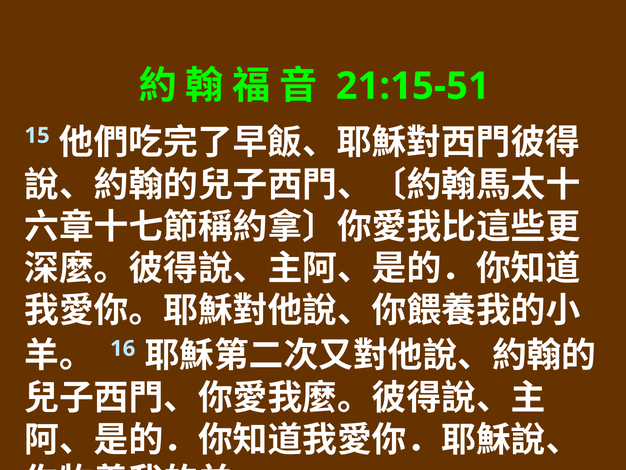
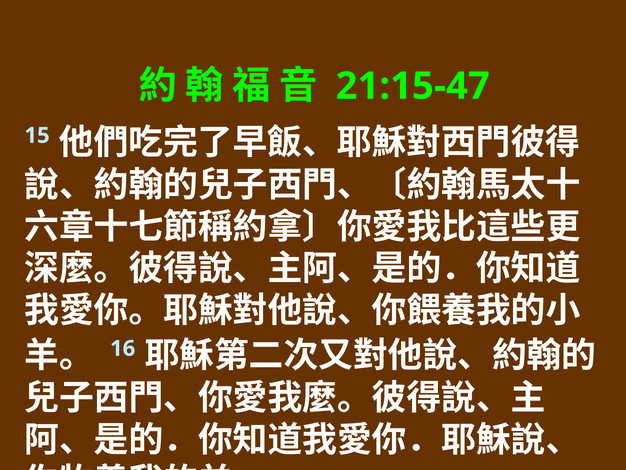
21:15-51: 21:15-51 -> 21:15-47 (413, 86)
